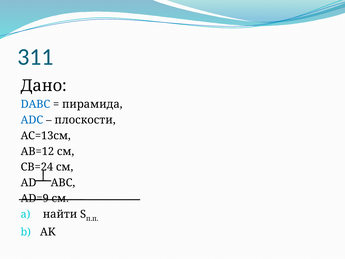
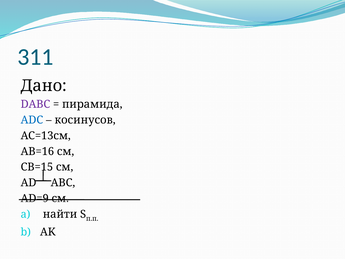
DABC colour: blue -> purple (35, 104)
плоскости: плоскости -> косинусов (85, 120)
AB=12: AB=12 -> AB=16 (37, 151)
CB=24: CB=24 -> CB=15 (37, 167)
